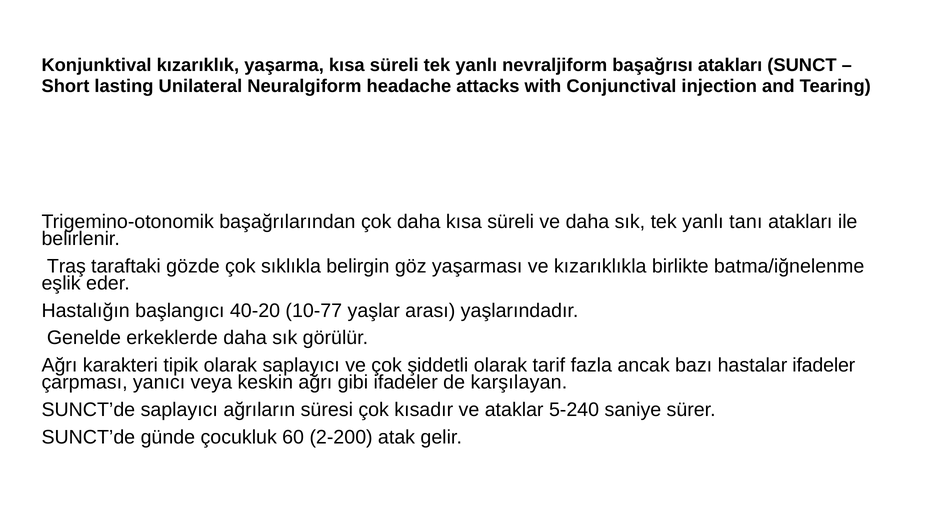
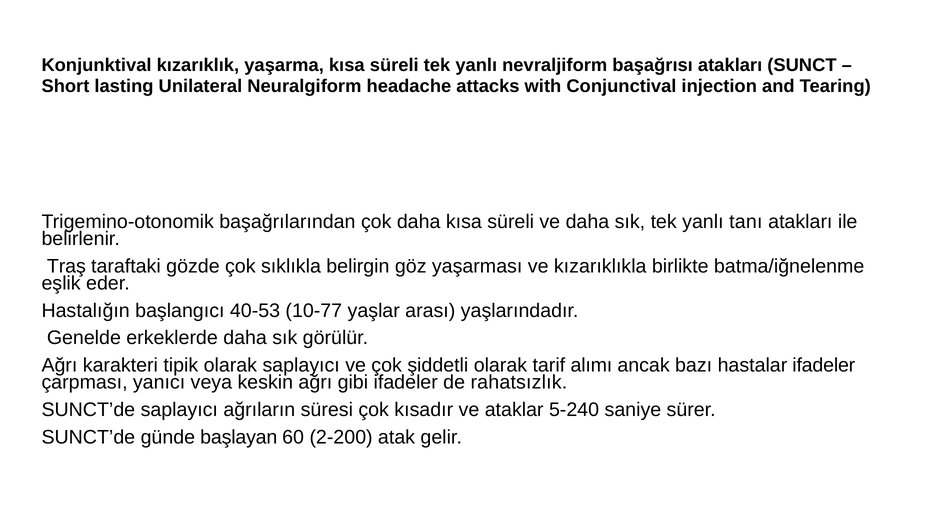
40-20: 40-20 -> 40-53 (255, 311)
fazla: fazla -> alımı (591, 365)
karşılayan: karşılayan -> rahatsızlık (519, 382)
çocukluk: çocukluk -> başlayan (239, 437)
